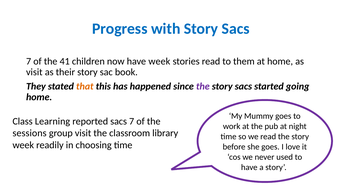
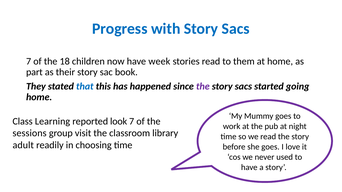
41: 41 -> 18 (65, 61)
visit: visit -> part (34, 72)
that colour: orange -> blue (85, 86)
reported sacs: sacs -> look (119, 121)
week: week -> adult (23, 145)
